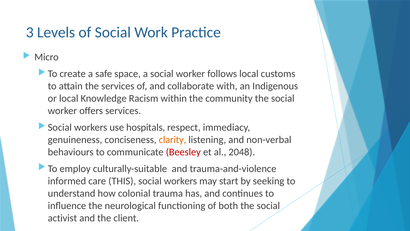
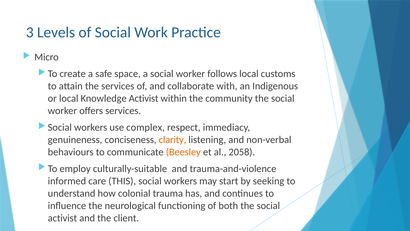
Knowledge Racism: Racism -> Activist (144, 98)
hospitals: hospitals -> complex (146, 127)
Beesley colour: red -> orange (183, 152)
2048: 2048 -> 2058 (242, 152)
